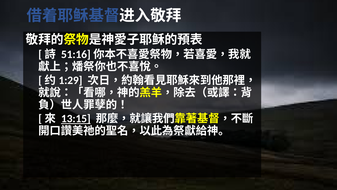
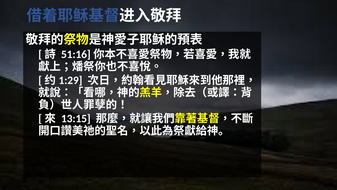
13:15 underline: present -> none (76, 118)
